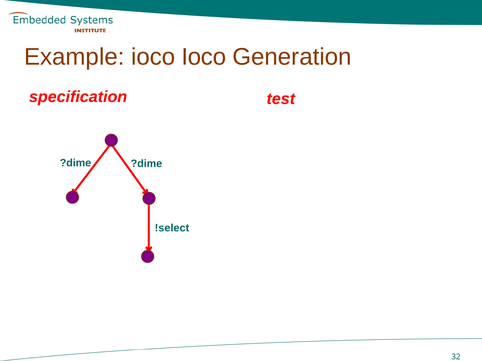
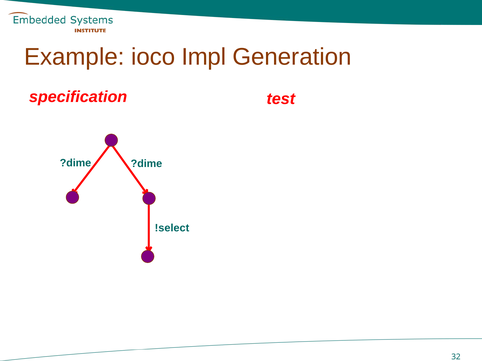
ioco Ioco: Ioco -> Impl (204, 57)
